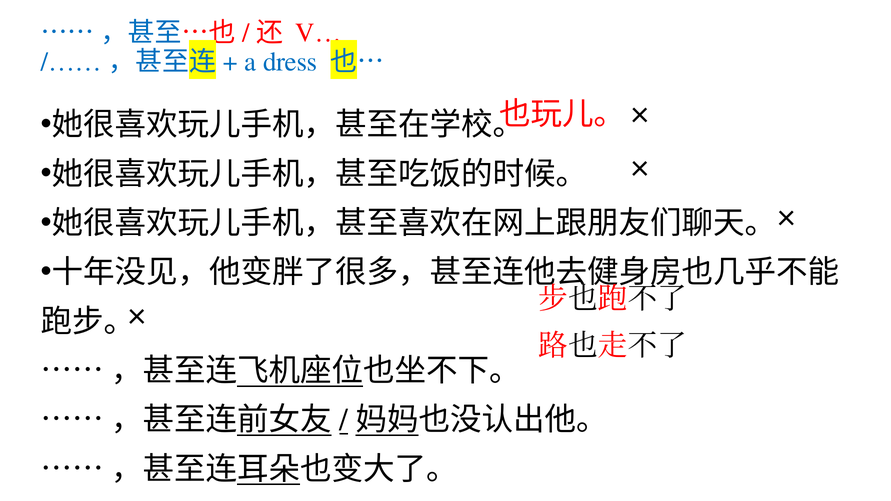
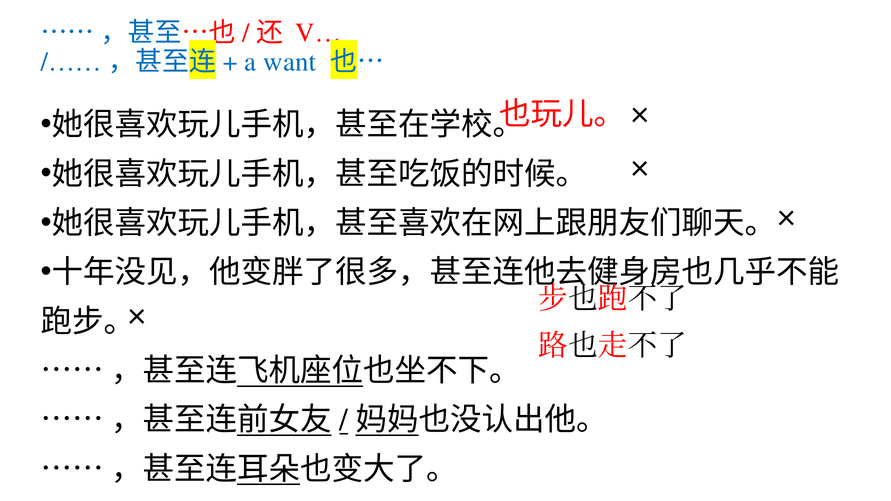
dress: dress -> want (290, 62)
